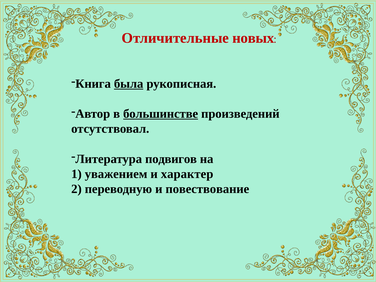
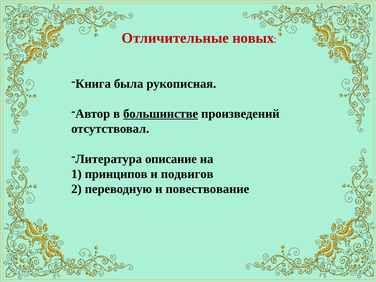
была underline: present -> none (129, 84)
подвигов: подвигов -> описание (171, 159)
уважением: уважением -> принципов (116, 174)
характер: характер -> подвигов (187, 174)
